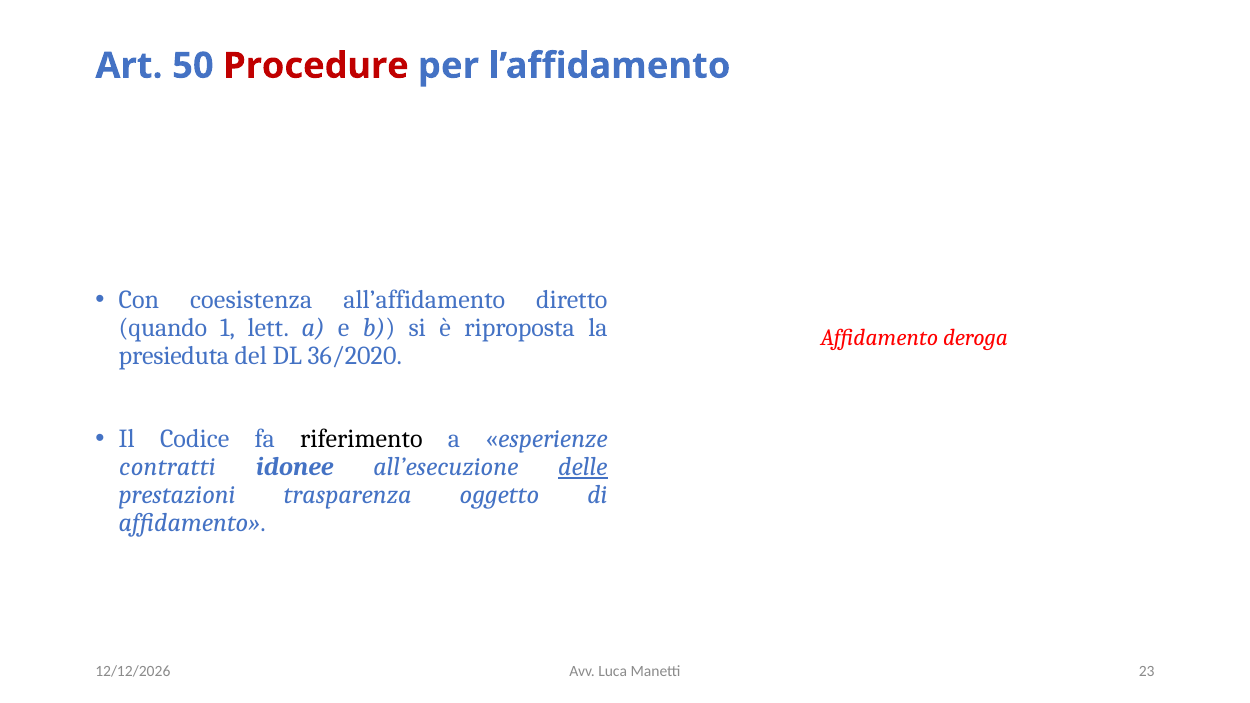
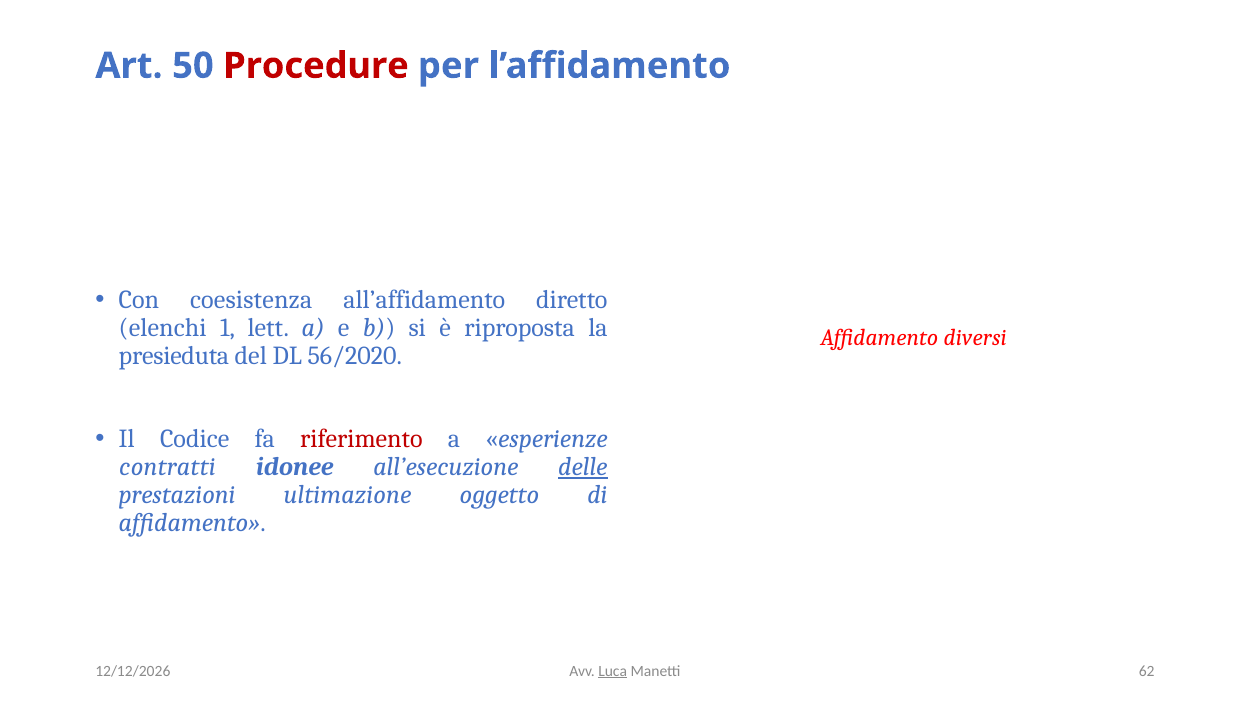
quando: quando -> elenchi (163, 328)
deroga: deroga -> diversi (975, 338)
36/2020: 36/2020 -> 56/2020 (355, 356)
riferimento colour: black -> red (361, 439)
trasparenza: trasparenza -> ultimazione (348, 495)
Luca underline: none -> present (613, 671)
23: 23 -> 62 (1147, 671)
